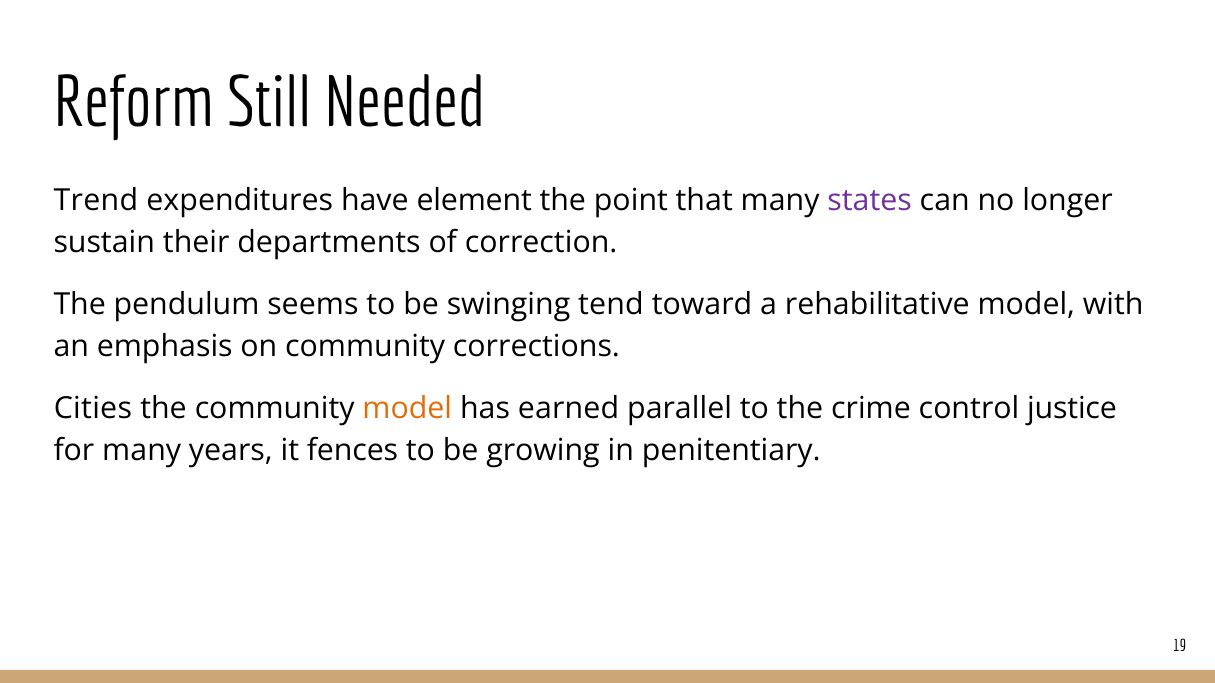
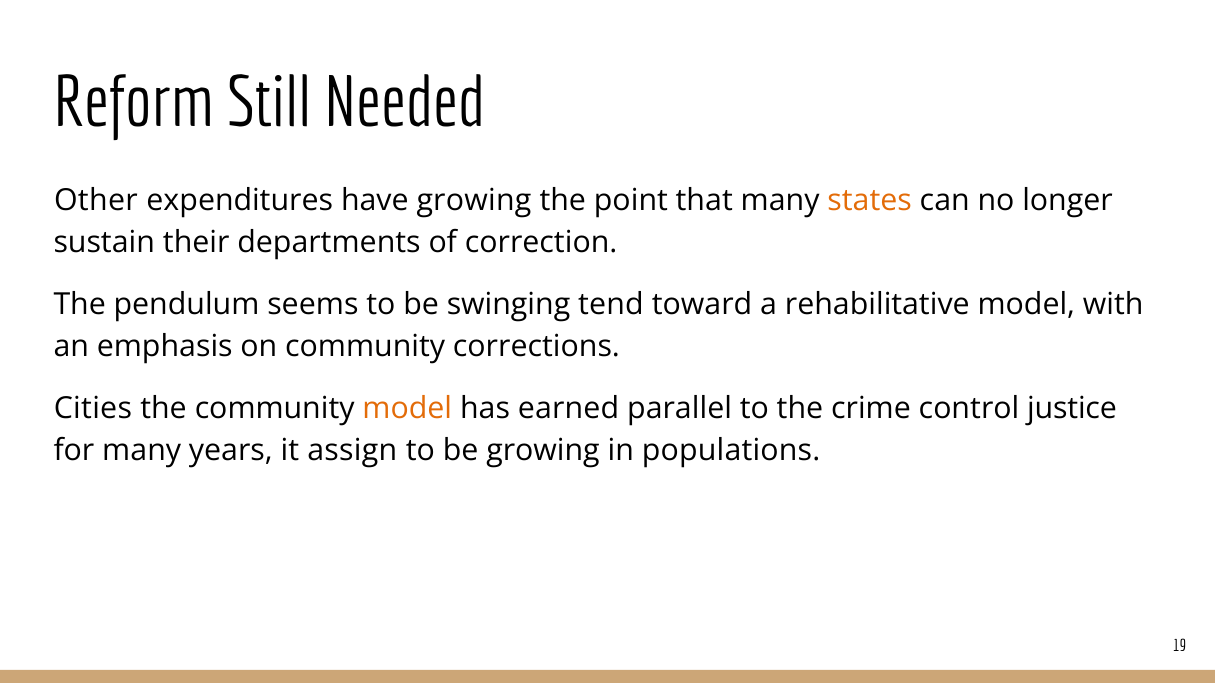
Trend: Trend -> Other (96, 201)
have element: element -> growing (474, 201)
states colour: purple -> orange (870, 201)
fences: fences -> assign (352, 451)
penitentiary: penitentiary -> populations (731, 451)
